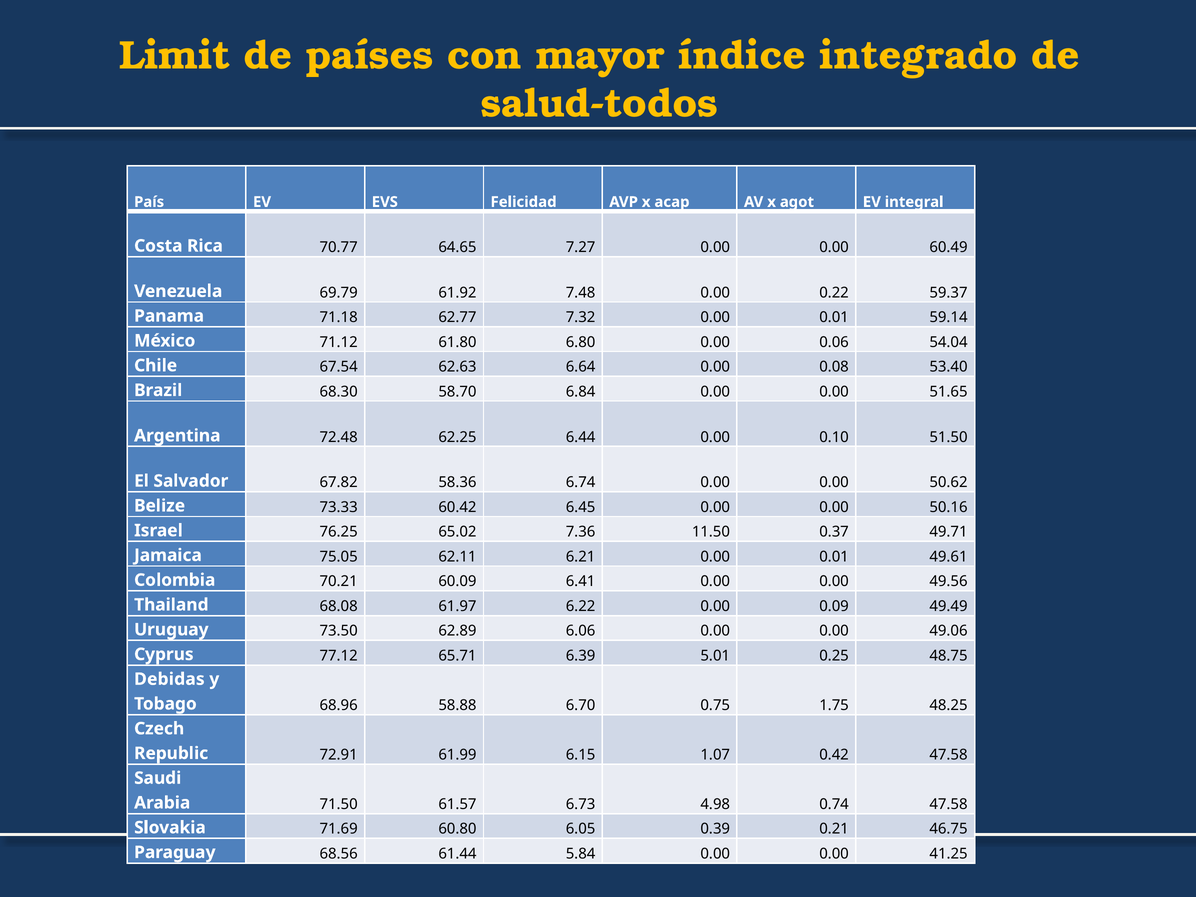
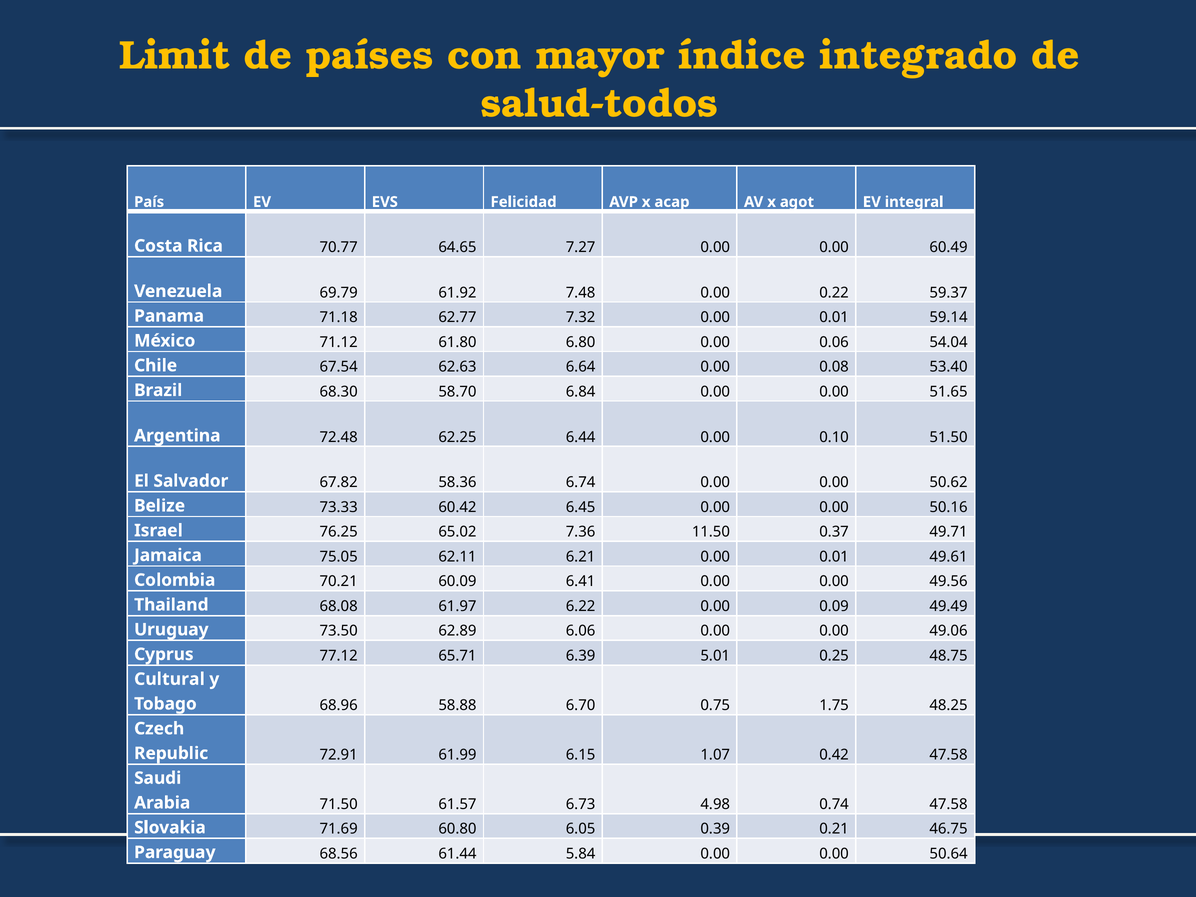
Debidas: Debidas -> Cultural (169, 679)
41.25: 41.25 -> 50.64 (949, 854)
